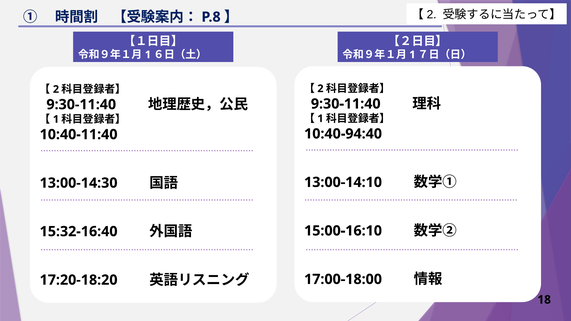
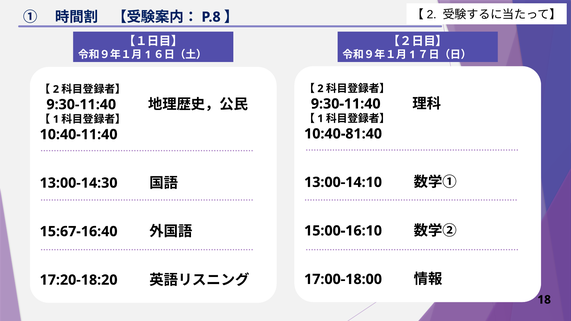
10:40-94:40: 10:40-94:40 -> 10:40-81:40 (343, 134)
15:32-16:40: 15:32-16:40 -> 15:67-16:40 (79, 232)
